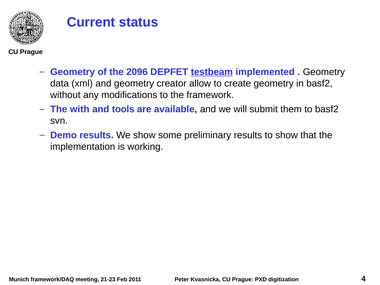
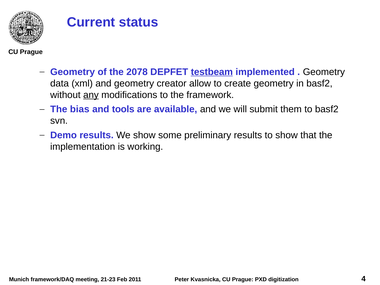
2096: 2096 -> 2078 (137, 72)
any underline: none -> present (91, 95)
with: with -> bias (80, 109)
